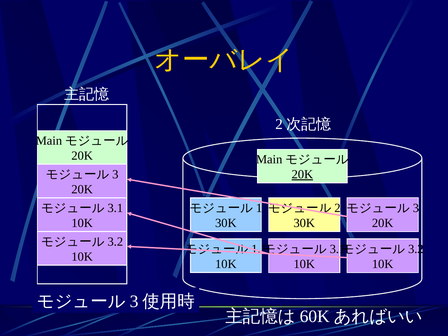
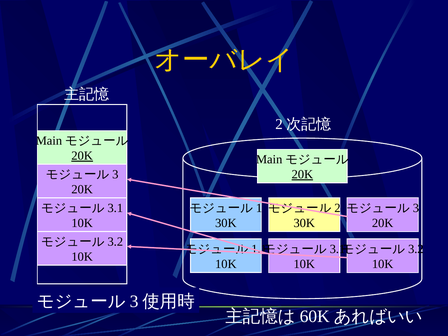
20K underline: none -> present (82, 156)
